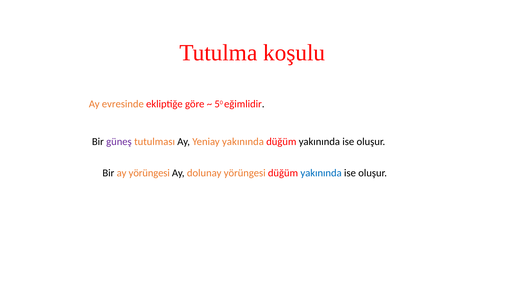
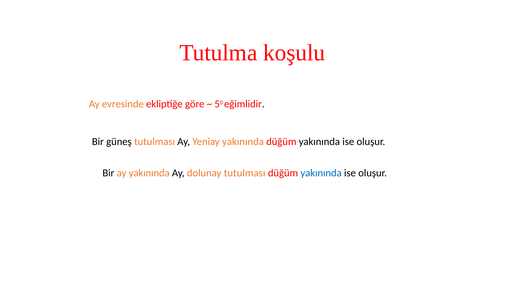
güneş colour: purple -> black (119, 142)
ay yörüngesi: yörüngesi -> yakınında (149, 173)
dolunay yörüngesi: yörüngesi -> tutulması (245, 173)
